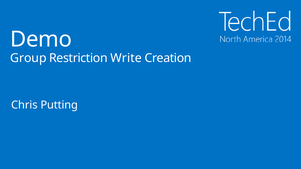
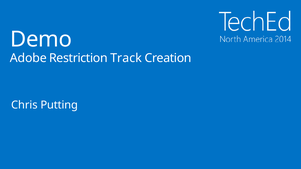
Group: Group -> Adobe (28, 58)
Write: Write -> Track (126, 58)
